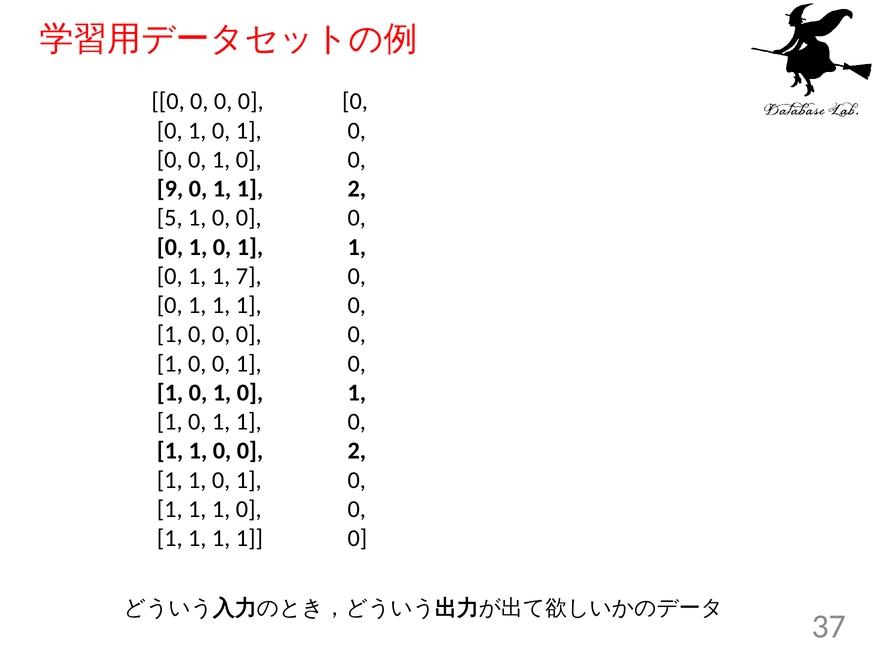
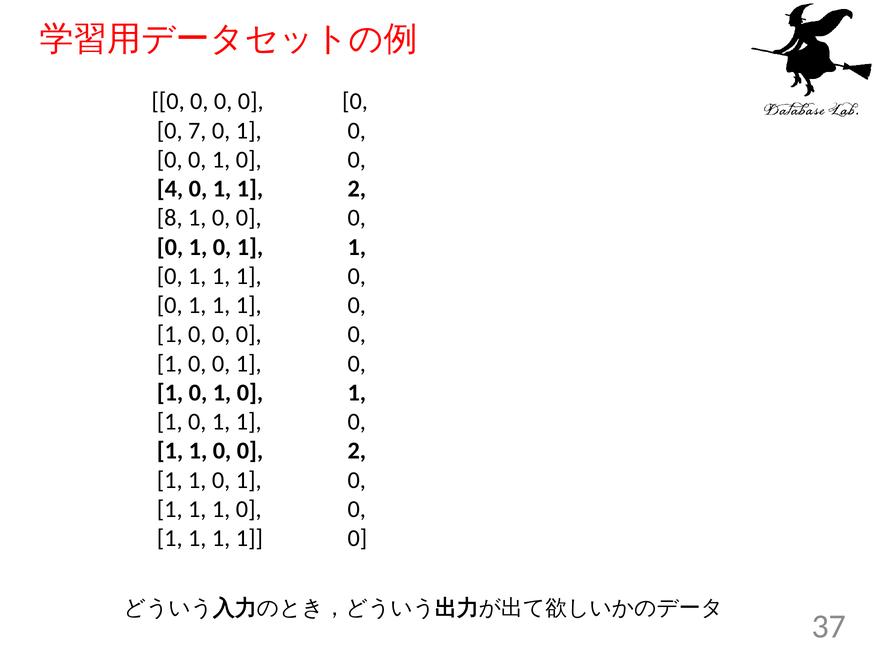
1: 1 -> 7 (197, 131)
9: 9 -> 4 (170, 189)
5: 5 -> 8 (170, 218)
7: 7 -> 1 (249, 276)
